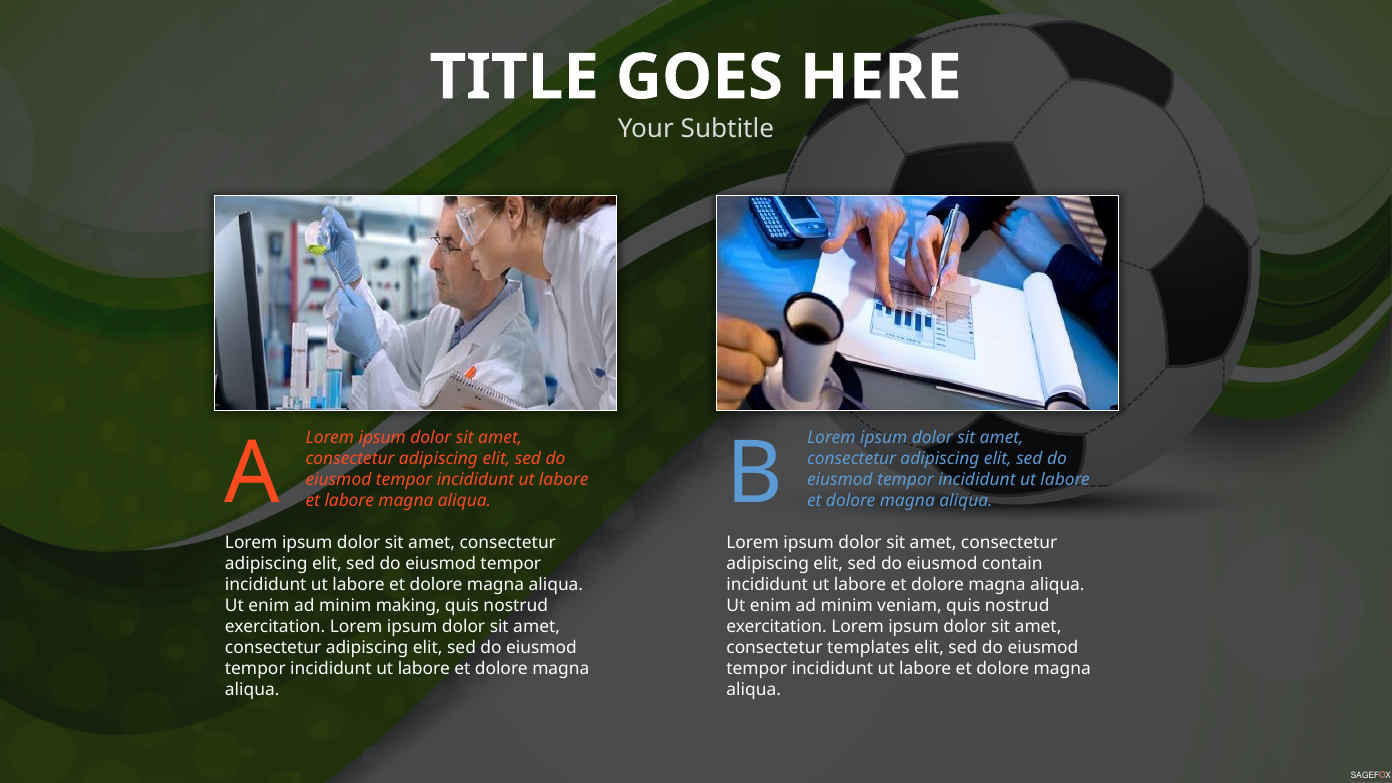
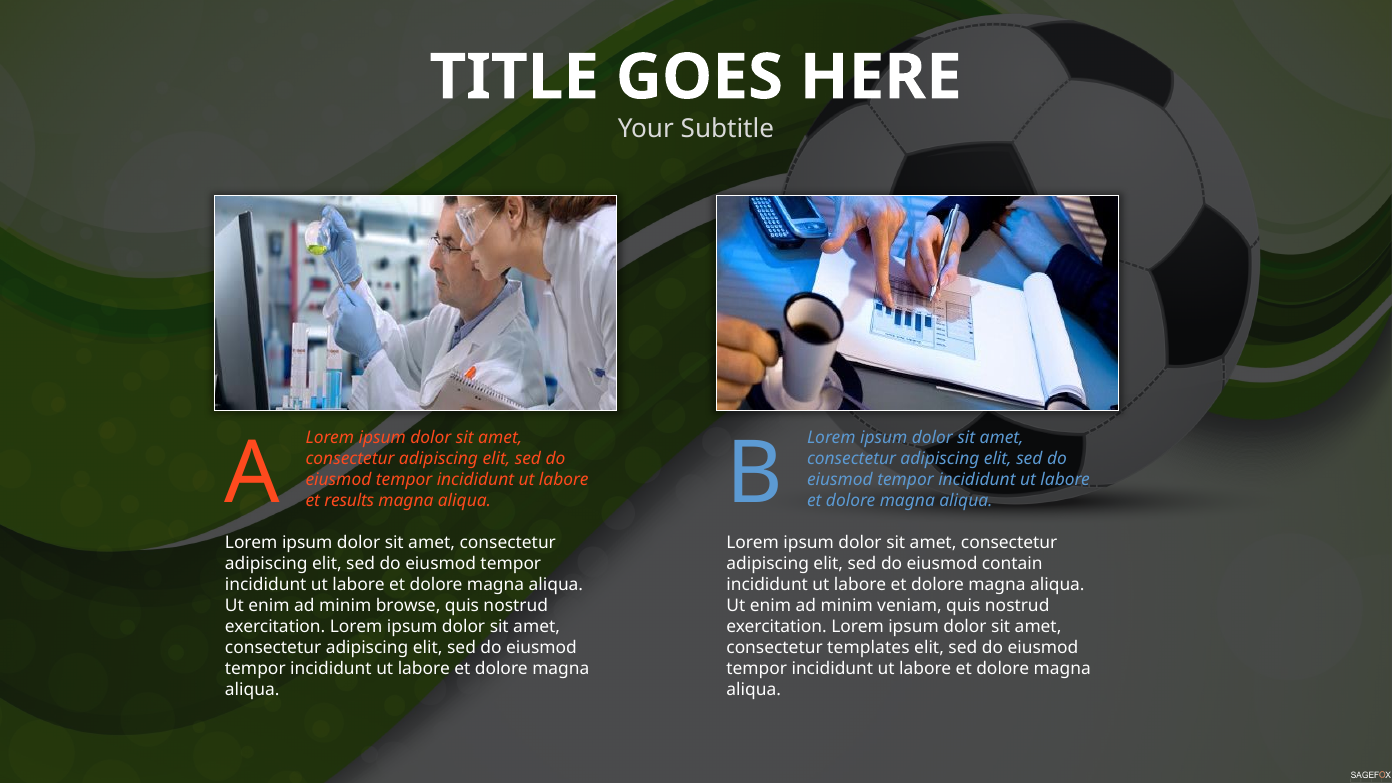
et labore: labore -> results (349, 500)
making: making -> browse (408, 606)
